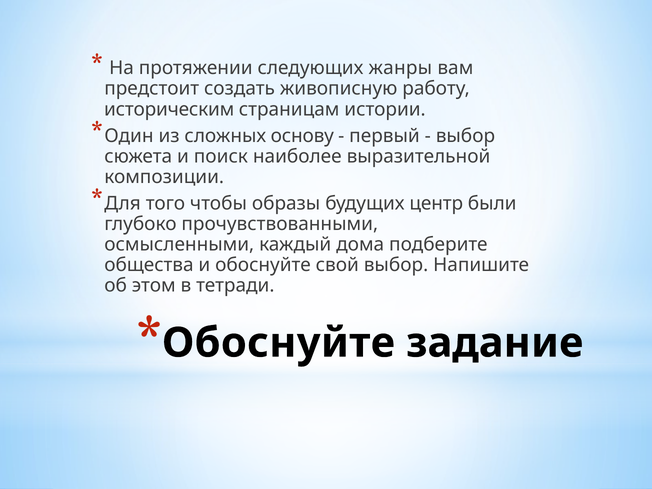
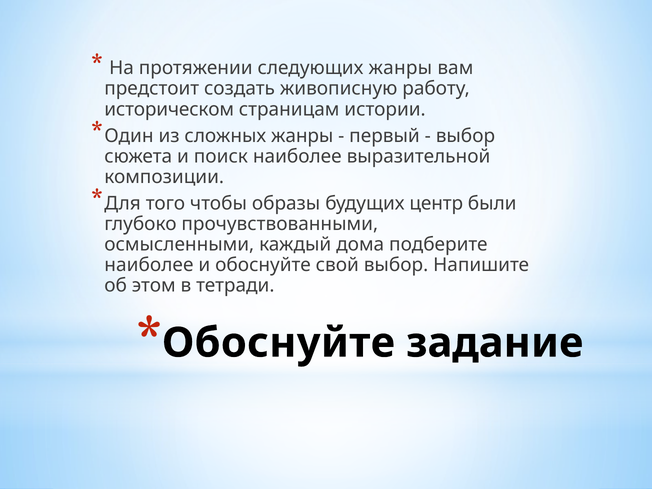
историческим: историческим -> историческом (169, 109)
сложных основу: основу -> жанры (302, 136)
общества: общества -> наиболее (149, 265)
